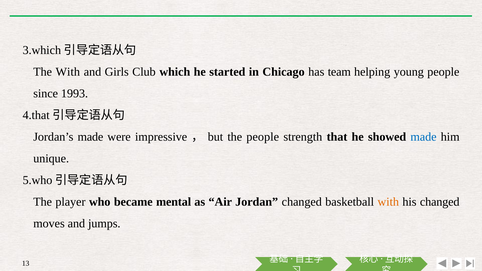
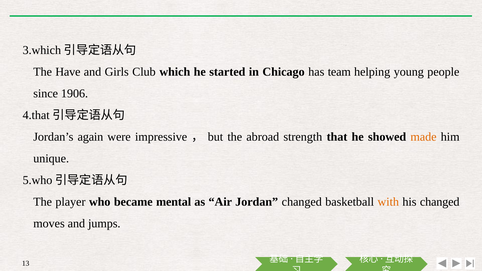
The With: With -> Have (68, 72)
1993: 1993 -> 1906 (75, 94)
Jordan’s made: made -> again (90, 137)
the people: people -> abroad (263, 137)
made colour: blue -> orange (424, 137)
